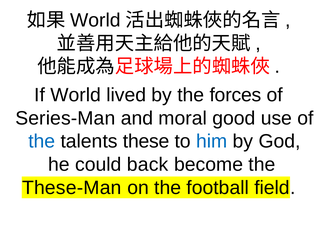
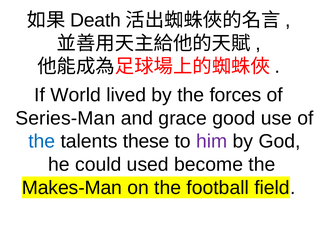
World: World -> Death (96, 20)
moral: moral -> grace (183, 119)
him colour: blue -> purple (212, 142)
back: back -> used (148, 165)
These-Man: These-Man -> Makes-Man (72, 188)
